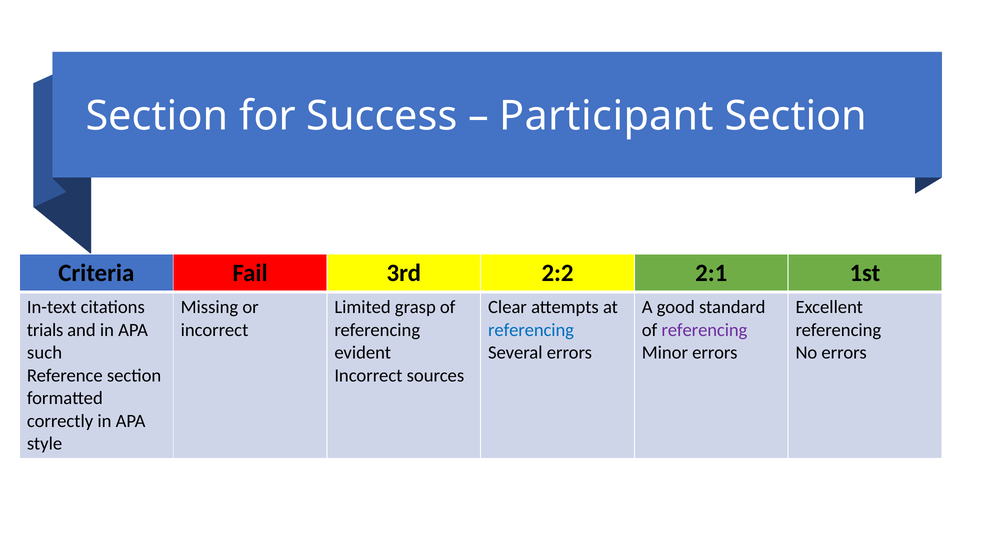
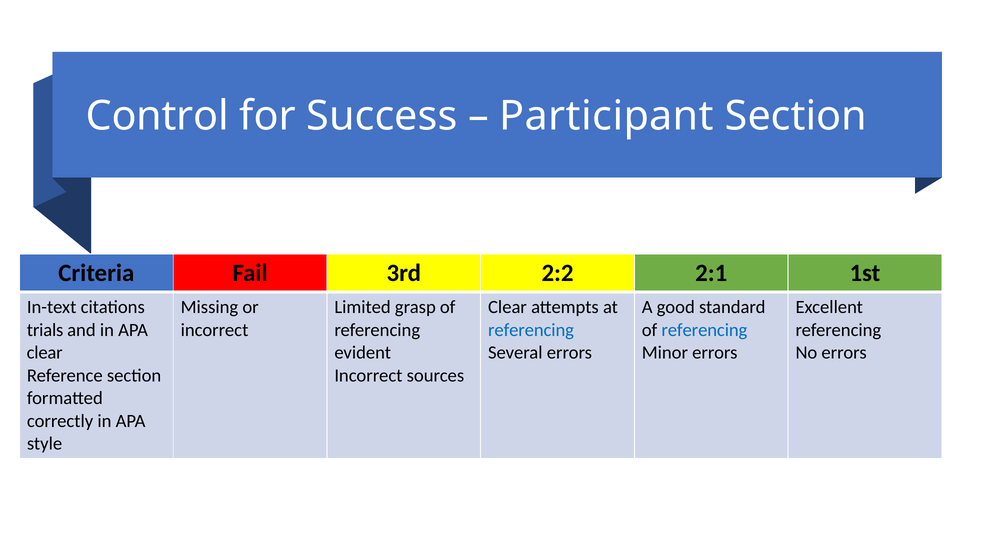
Section: Section -> Control (157, 116)
referencing colour: purple -> blue (704, 330)
such: such -> clear (45, 353)
